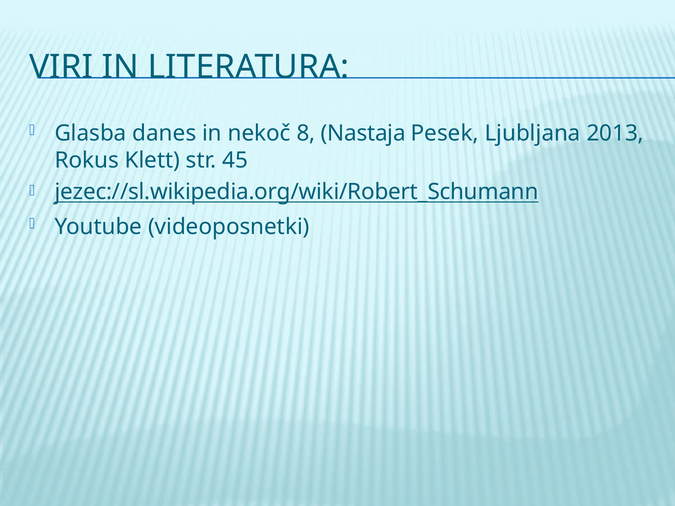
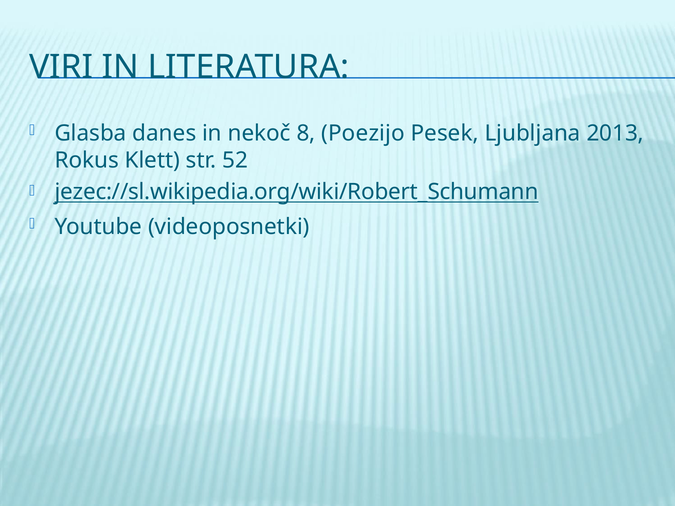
Nastaja: Nastaja -> Poezijo (363, 133)
45: 45 -> 52 (235, 160)
